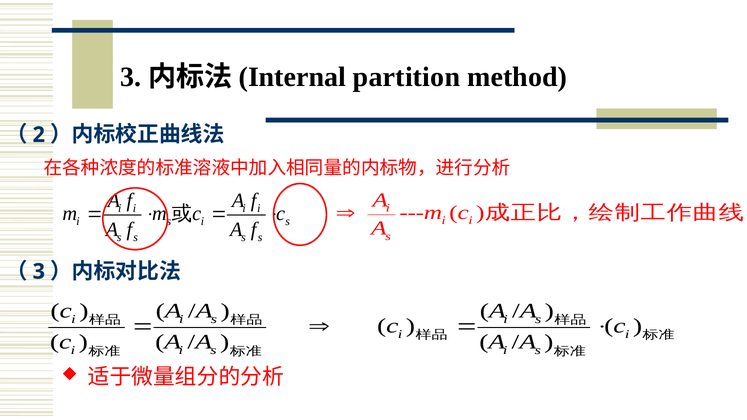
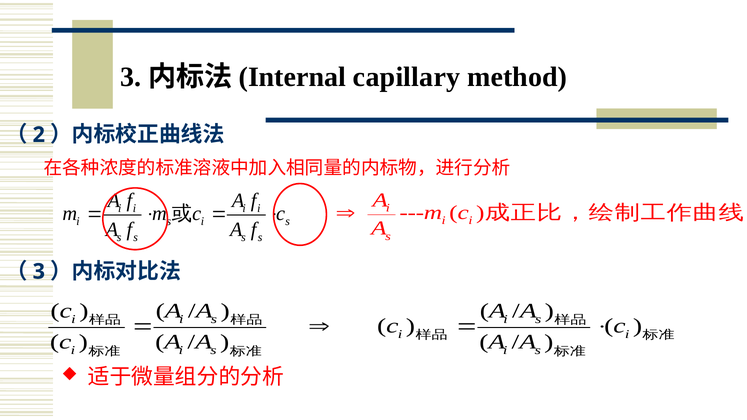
partition: partition -> capillary (407, 77)
